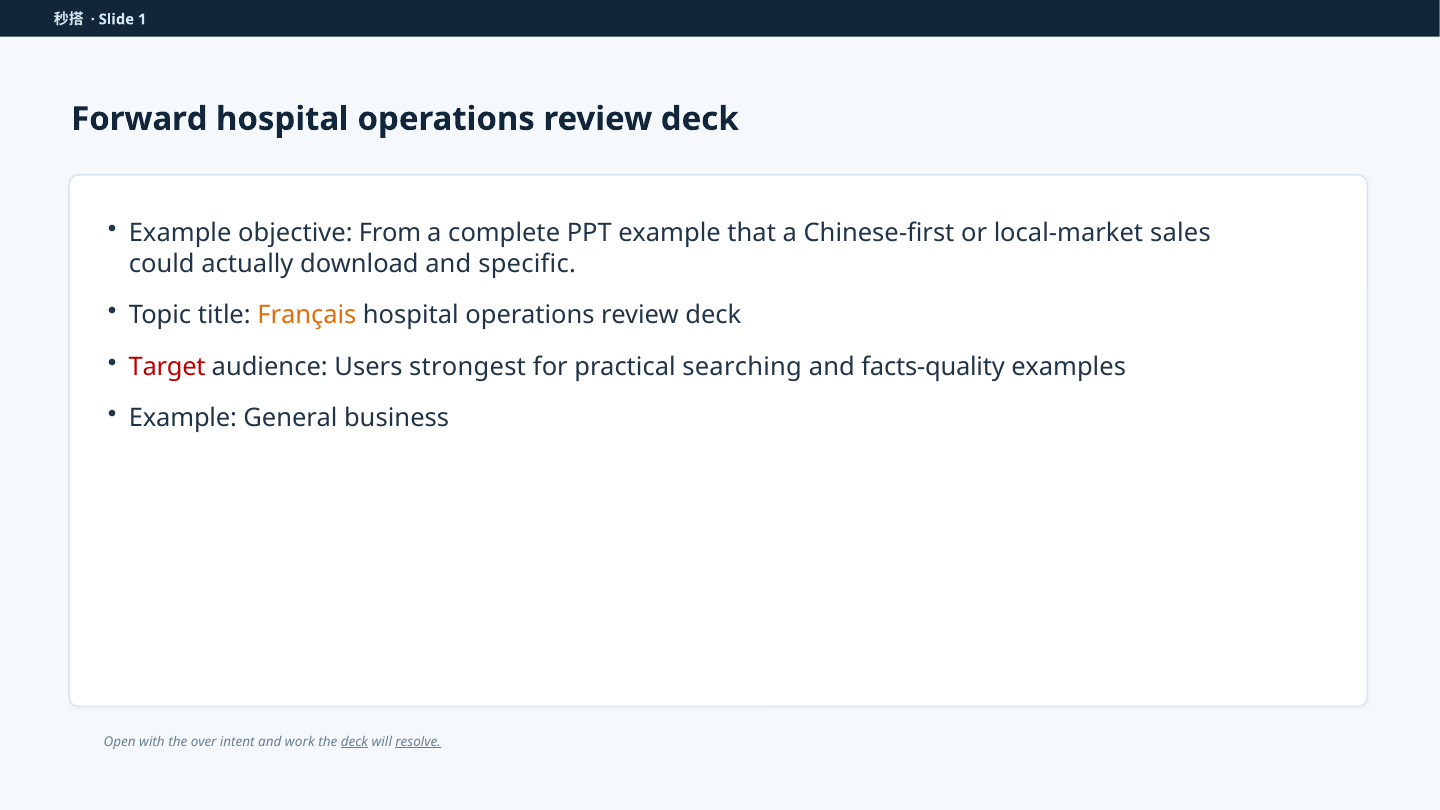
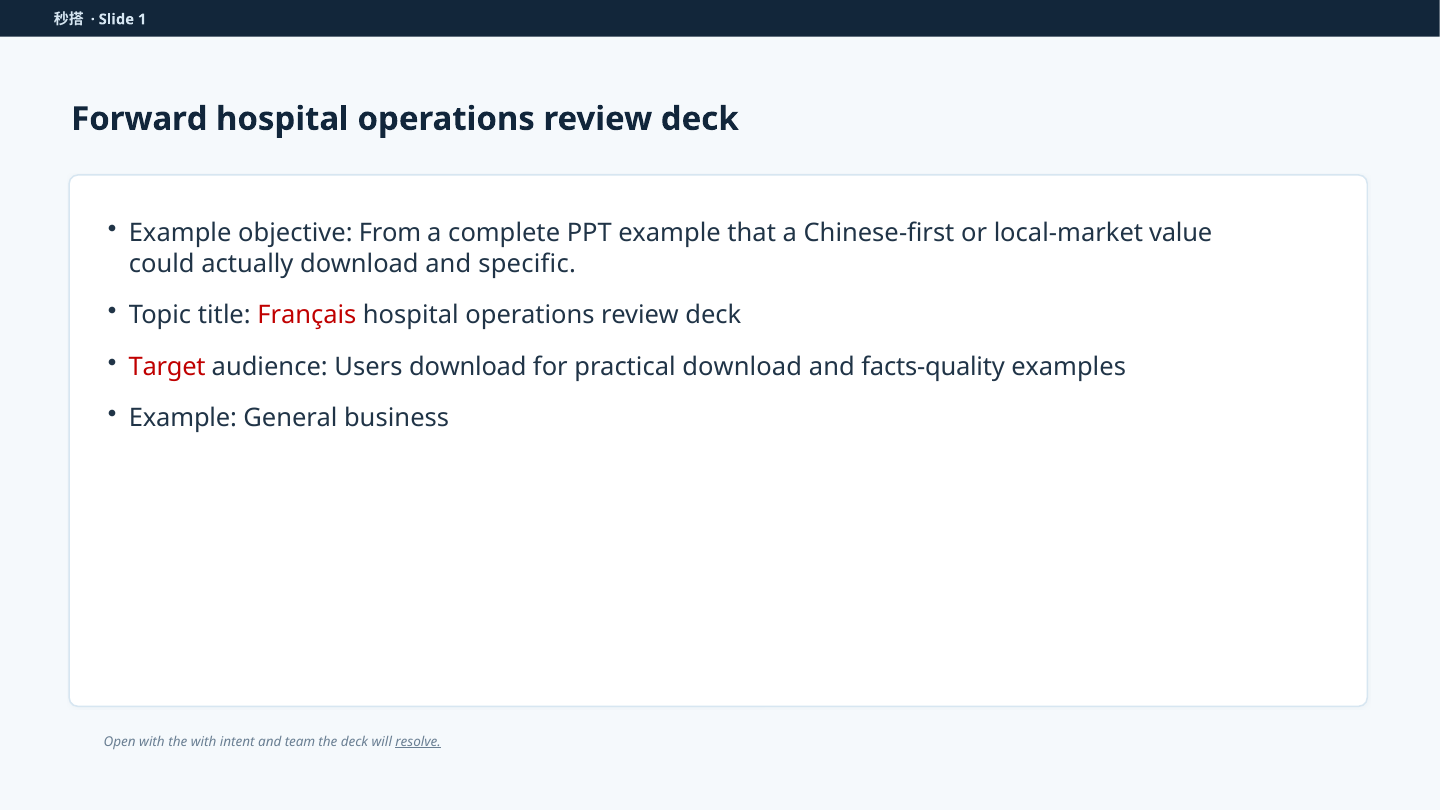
sales: sales -> value (1181, 233)
Français colour: orange -> red (307, 315)
Users strongest: strongest -> download (468, 367)
practical searching: searching -> download (742, 367)
the over: over -> with (204, 742)
work: work -> team (300, 742)
deck underline: present -> none (354, 742)
